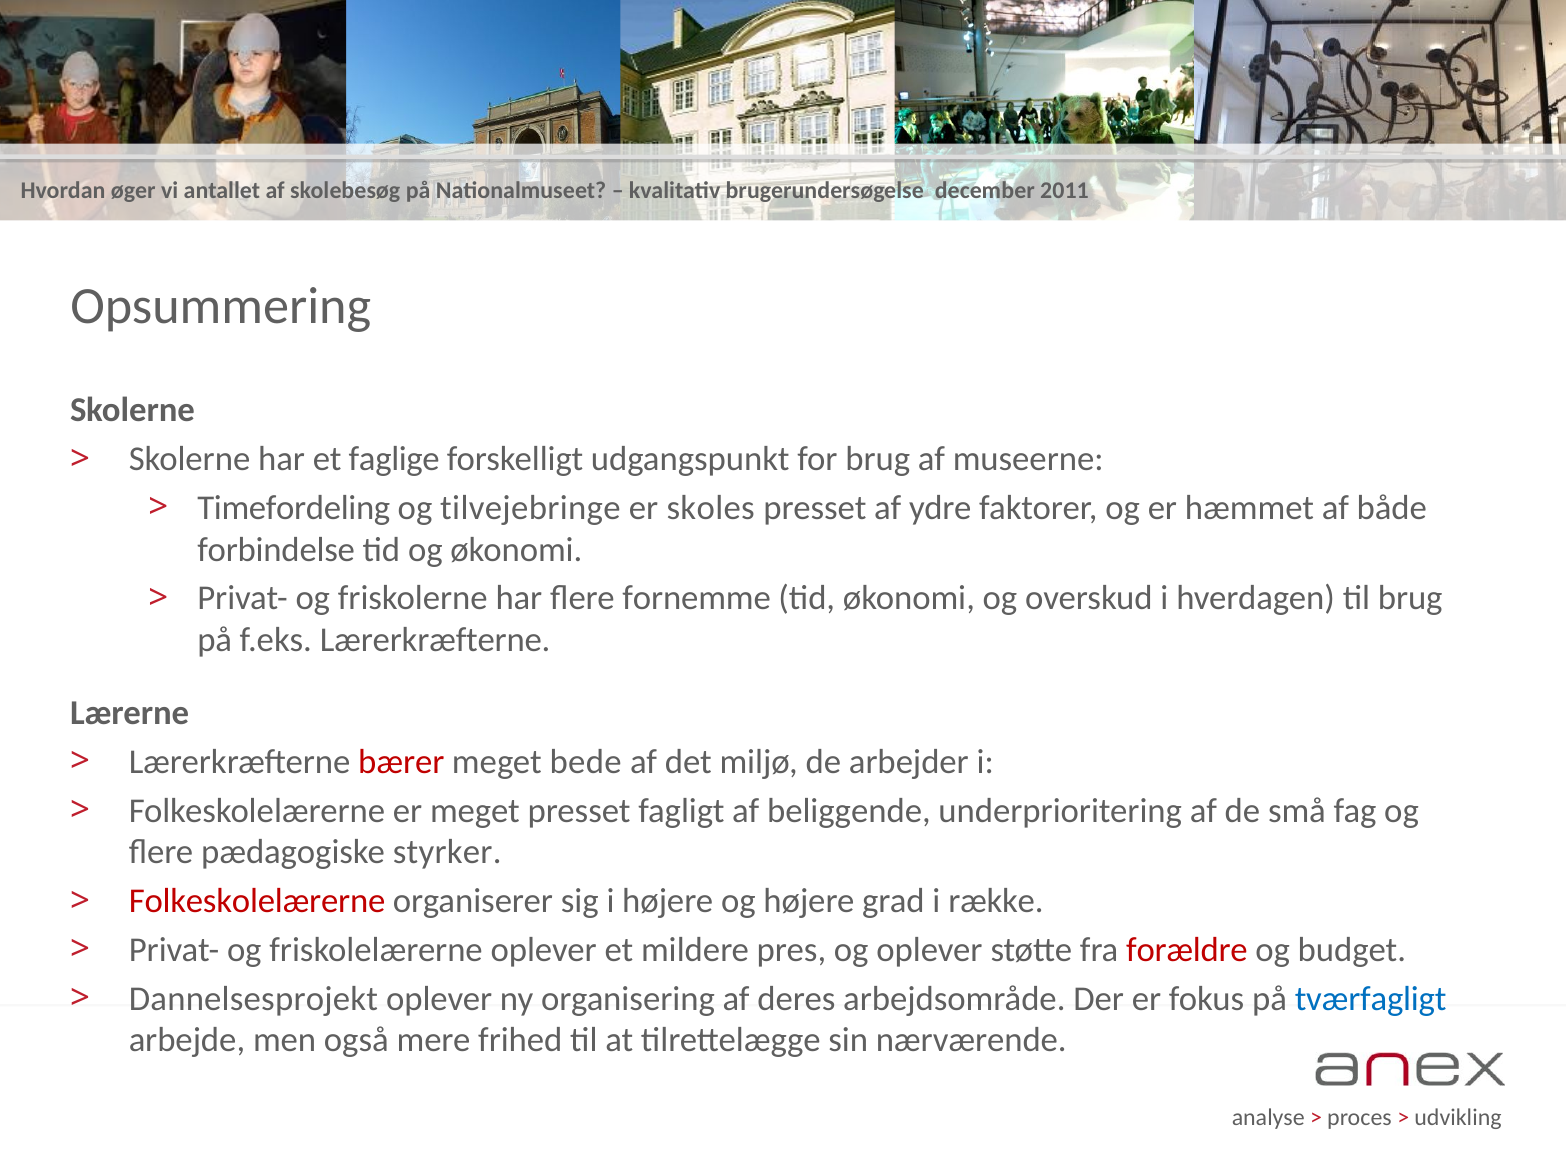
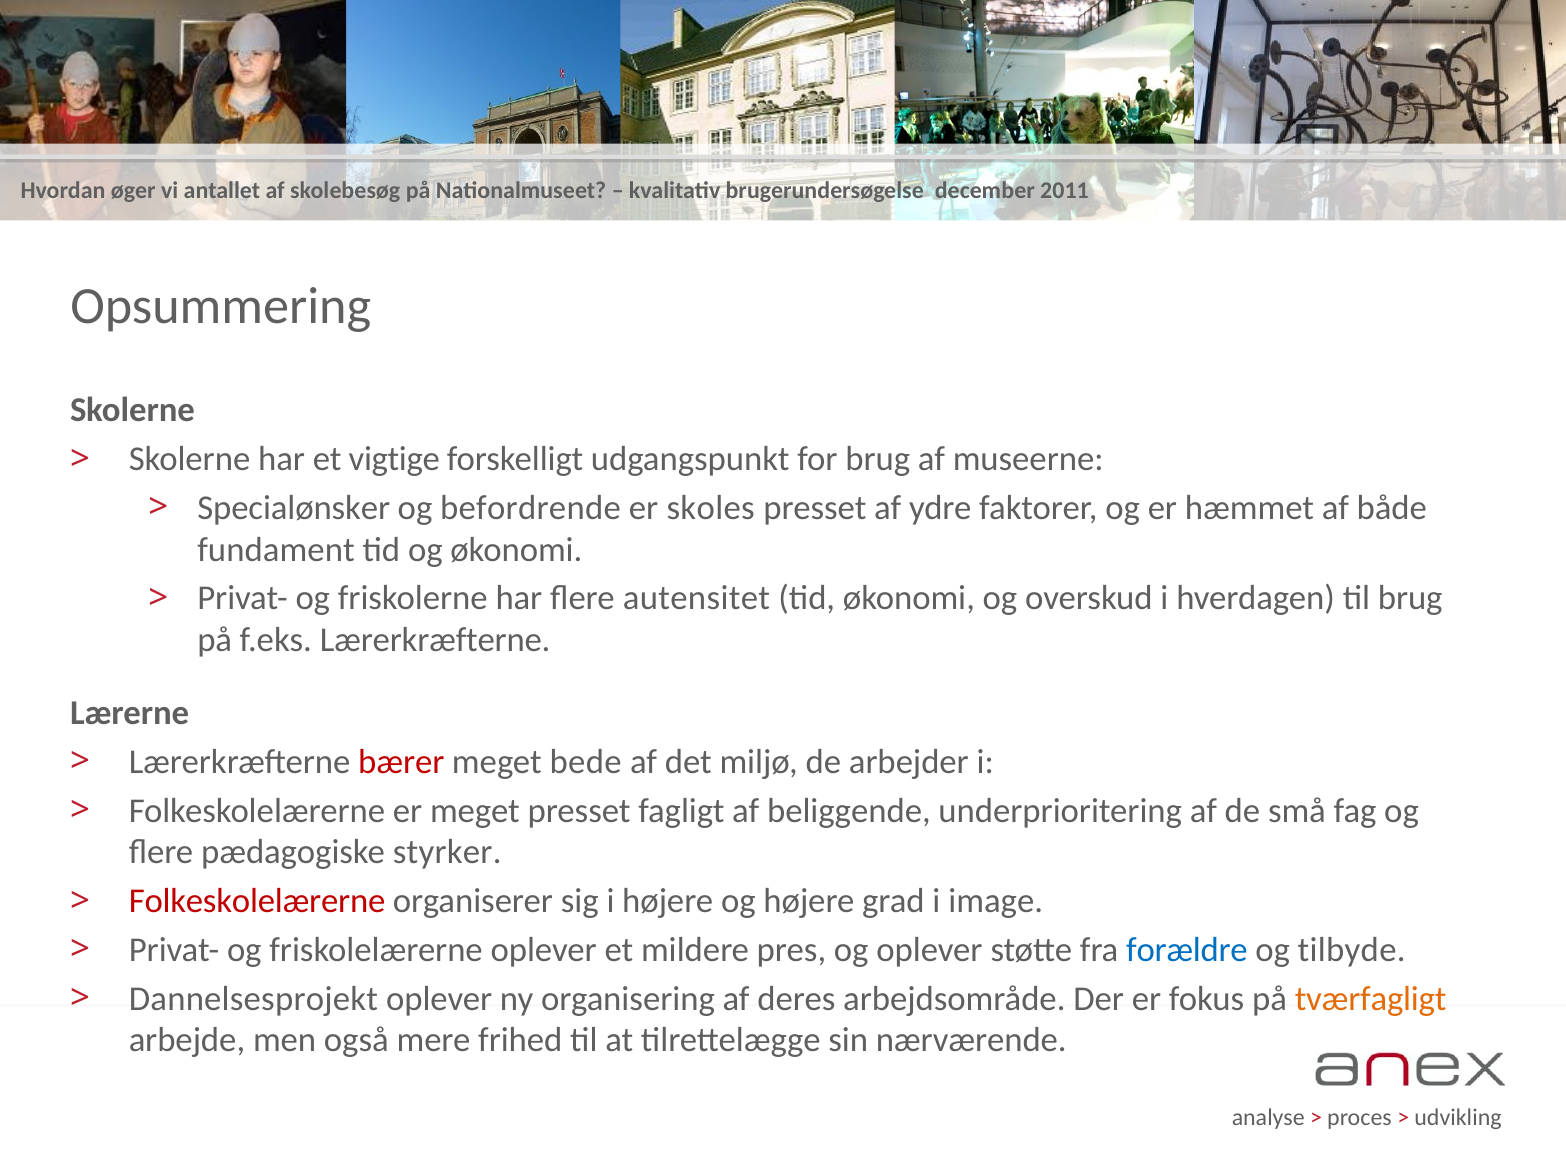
faglige: faglige -> vigtige (394, 459)
Timefordeling: Timefordeling -> Specialønsker (294, 508)
tilvejebringe: tilvejebringe -> befordrende (531, 508)
forbindelse: forbindelse -> fundament (276, 549)
fornemme: fornemme -> autensitet (696, 598)
række: række -> image (996, 901)
forældre colour: red -> blue (1187, 949)
budget: budget -> tilbyde (1352, 949)
tværfagligt colour: blue -> orange (1371, 998)
